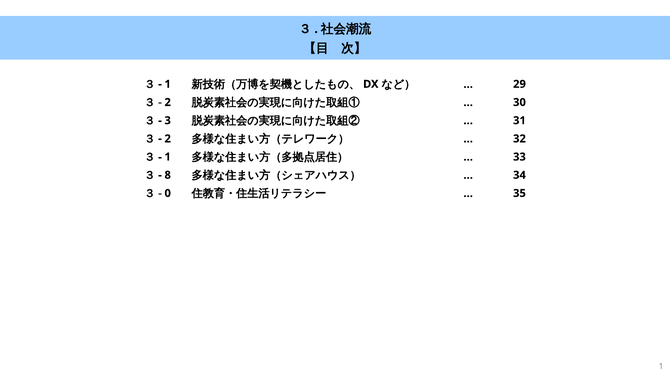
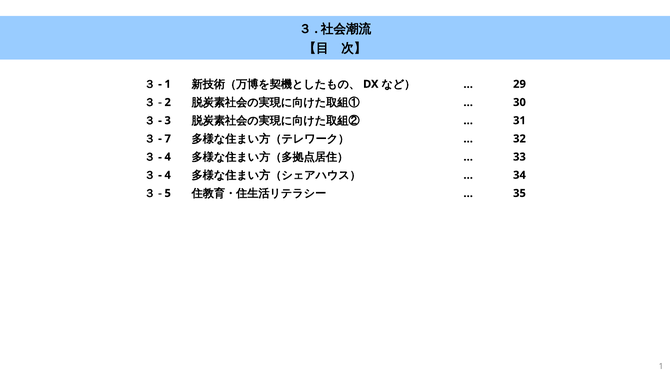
2: 2 -> 7 (168, 139)
1: 1 -> 4 (168, 157)
8: 8 -> 4 (168, 175)
0: 0 -> 5 (168, 193)
